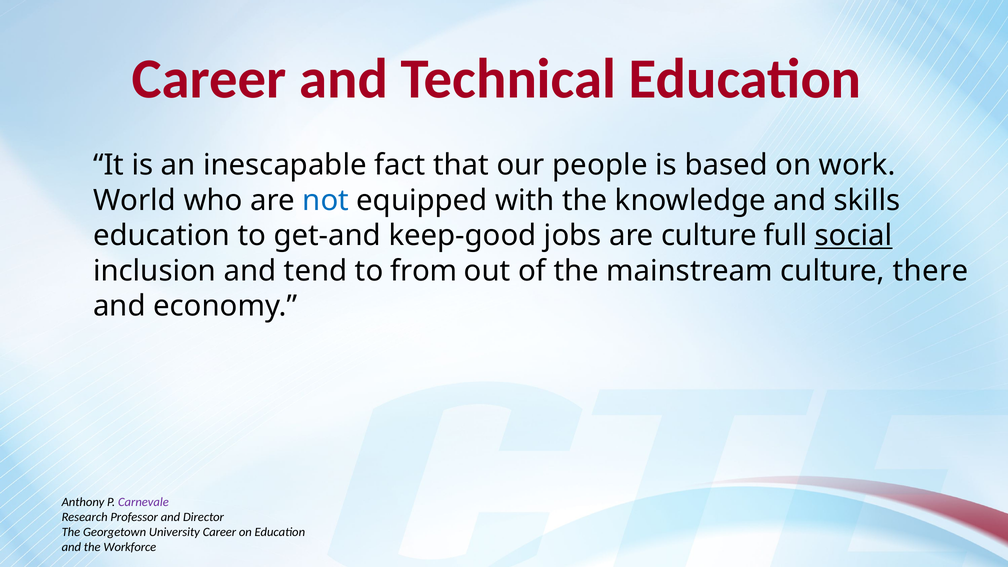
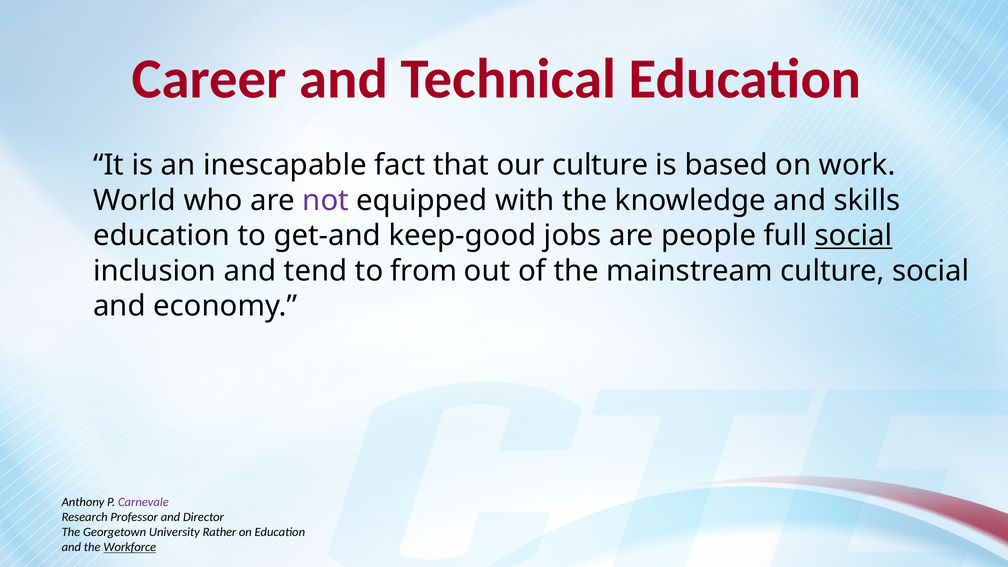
our people: people -> culture (600, 165)
not colour: blue -> purple (326, 200)
are culture: culture -> people (709, 236)
culture there: there -> social (931, 271)
University Career: Career -> Rather (219, 532)
Workforce underline: none -> present (130, 547)
